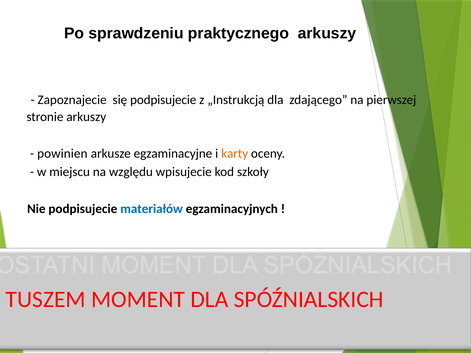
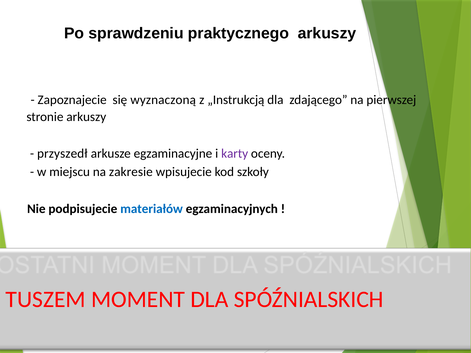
się podpisujecie: podpisujecie -> wyznaczoną (163, 100)
powinien: powinien -> przyszedł (62, 154)
karty colour: orange -> purple (235, 154)
względu: względu -> zakresie (131, 172)
